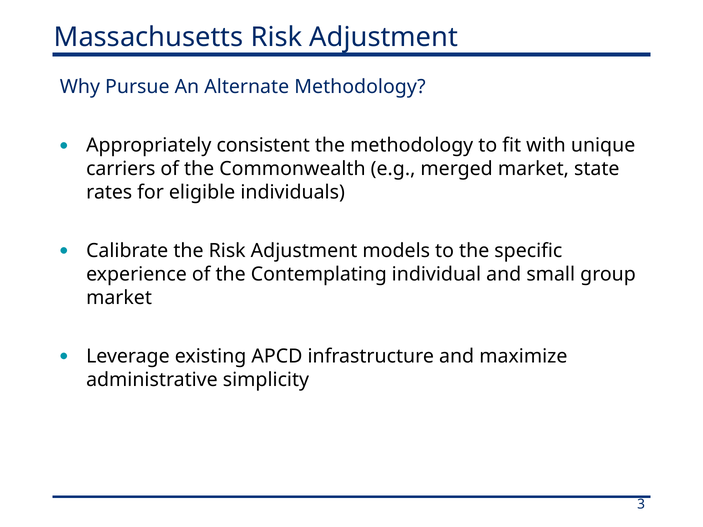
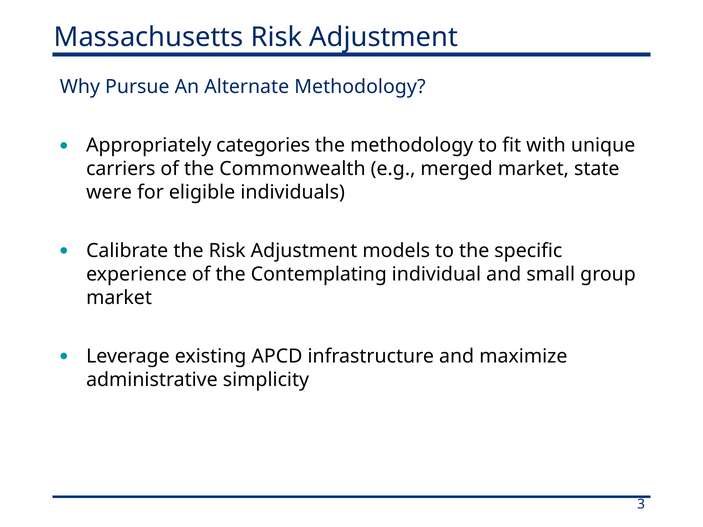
consistent: consistent -> categories (263, 146)
rates: rates -> were (109, 192)
